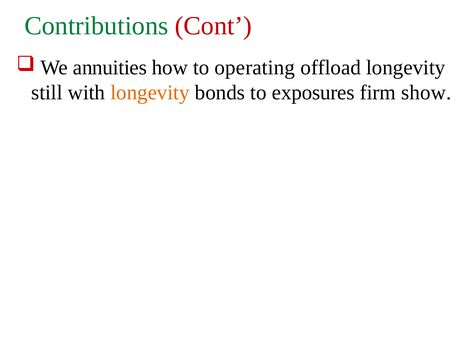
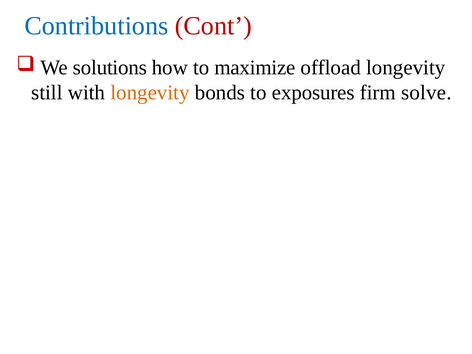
Contributions colour: green -> blue (96, 26)
annuities: annuities -> solutions (110, 68)
operating: operating -> maximize (255, 68)
show: show -> solve (426, 93)
